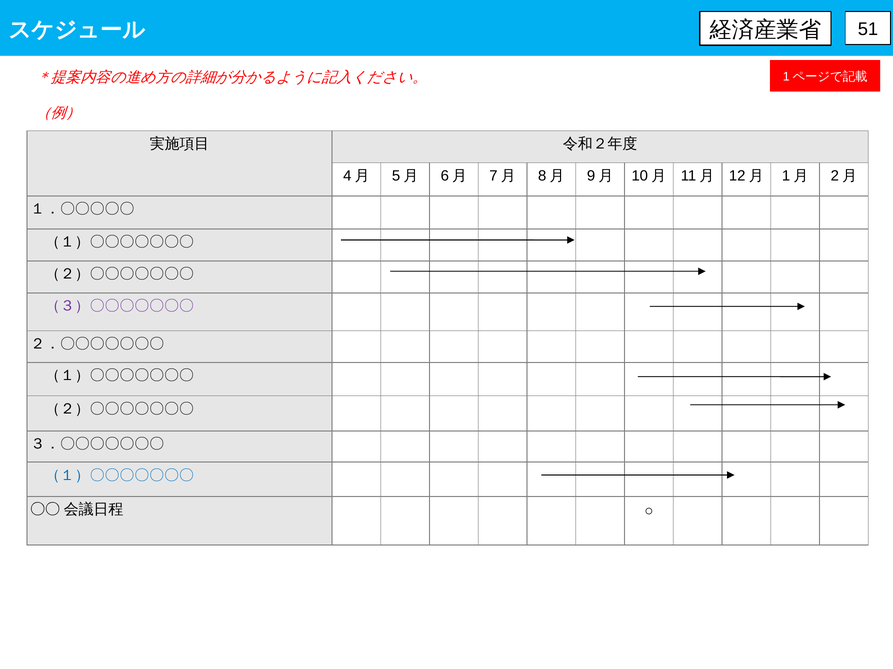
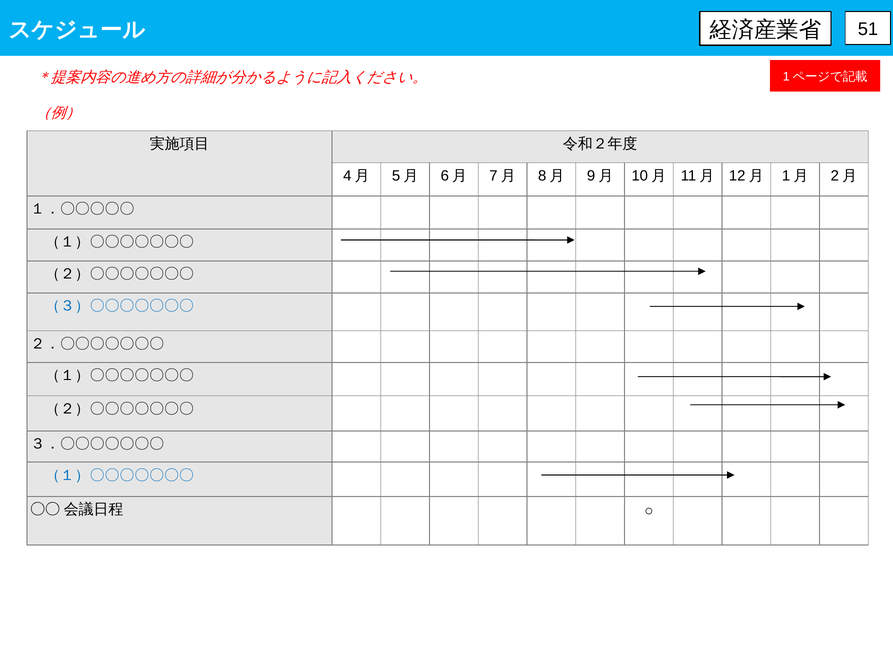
（３）〇〇〇〇〇〇〇 colour: purple -> blue (119, 306)
